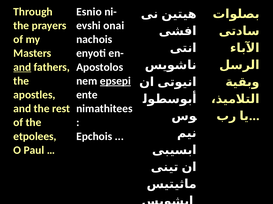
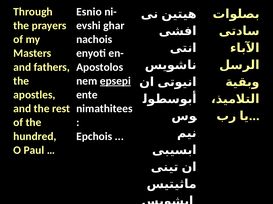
onai: onai -> ghar (114, 26)
and underline: present -> none (22, 67)
etpolees: etpolees -> hundred (35, 137)
